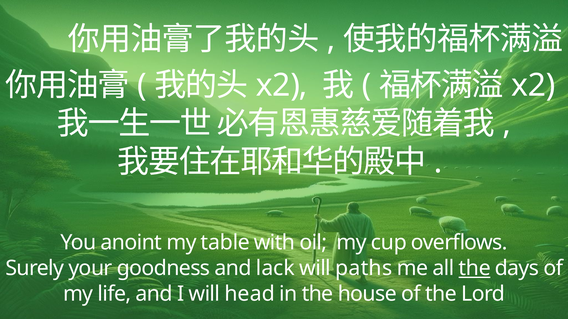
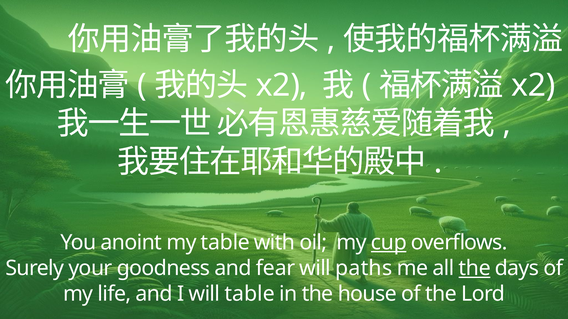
cup underline: none -> present (389, 243)
lack: lack -> fear (276, 269)
will head: head -> table (250, 294)
